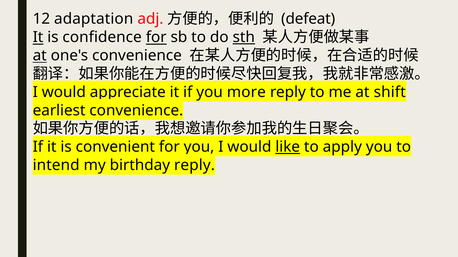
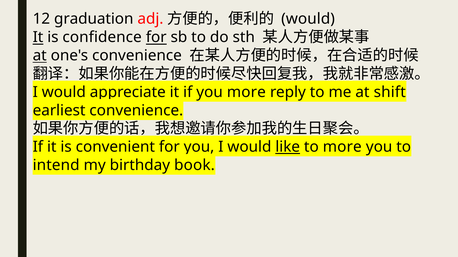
adaptation: adaptation -> graduation (94, 19)
defeat: defeat -> would (308, 19)
sth underline: present -> none (244, 37)
to apply: apply -> more (342, 147)
birthday reply: reply -> book (194, 166)
